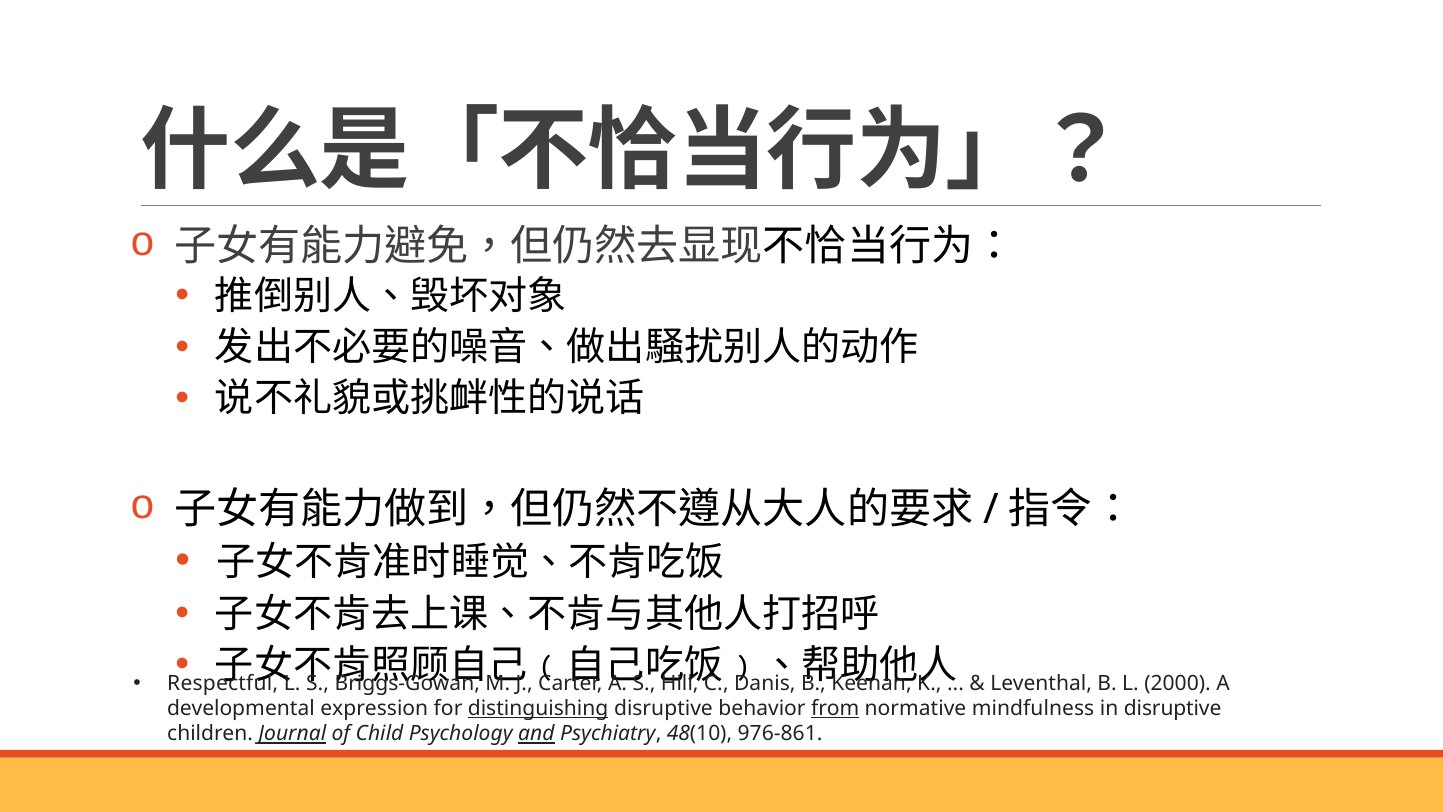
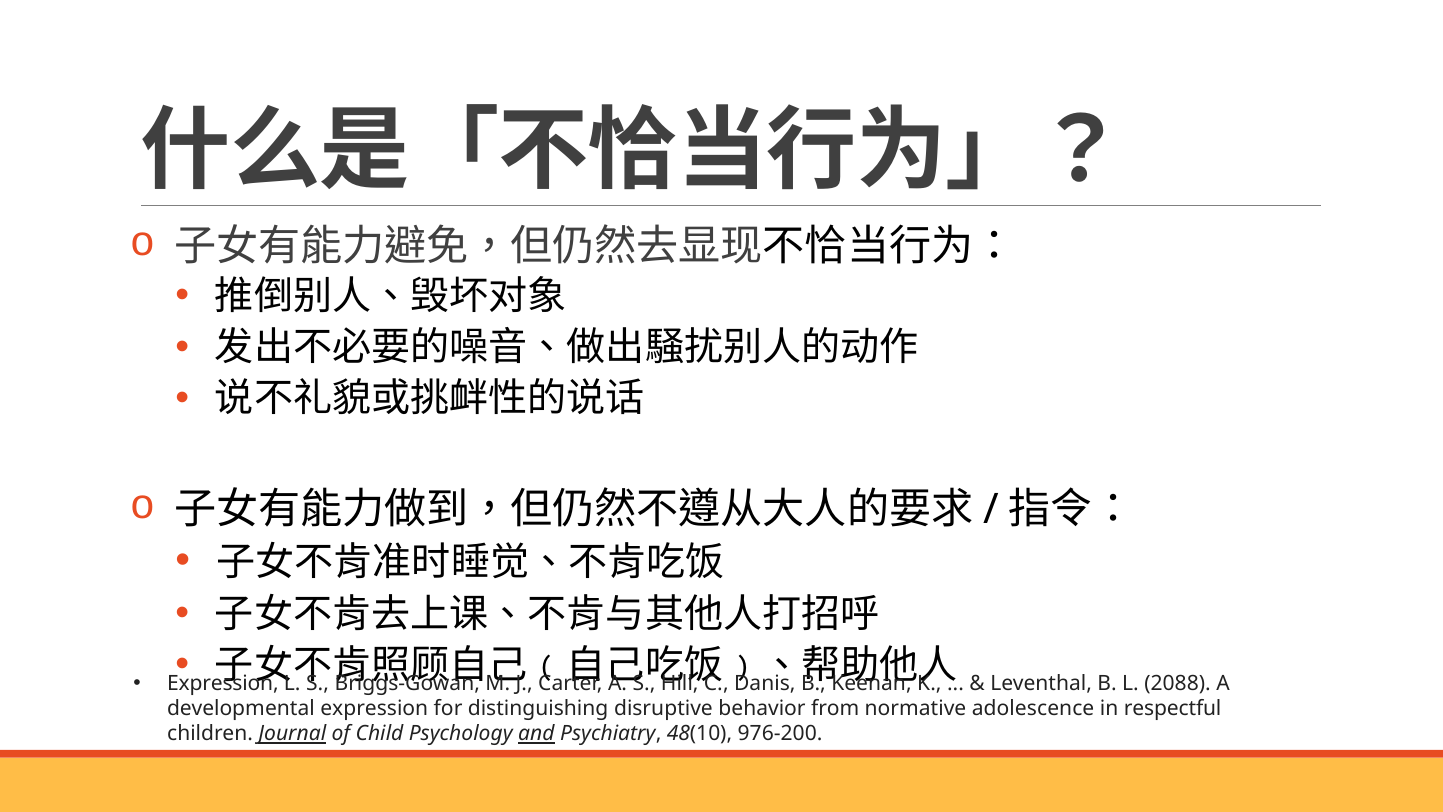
Respectful: Respectful -> Expression (223, 683)
2000: 2000 -> 2088 (1178, 683)
distinguishing underline: present -> none (538, 708)
from underline: present -> none (835, 708)
mindfulness: mindfulness -> adolescence (1033, 708)
in disruptive: disruptive -> respectful (1173, 708)
976-861: 976-861 -> 976-200 (780, 734)
